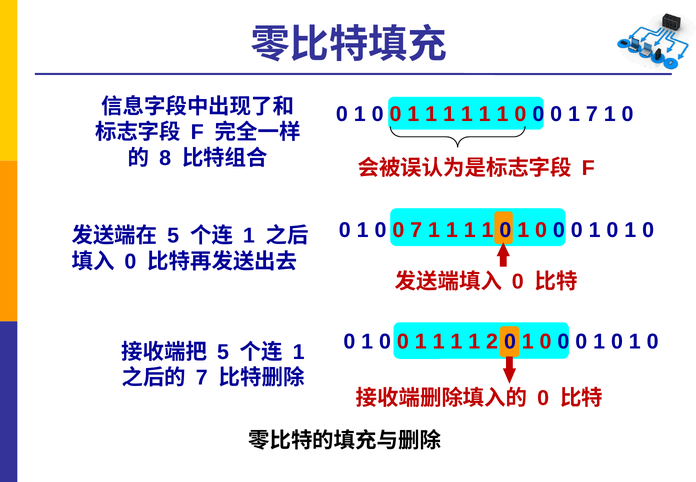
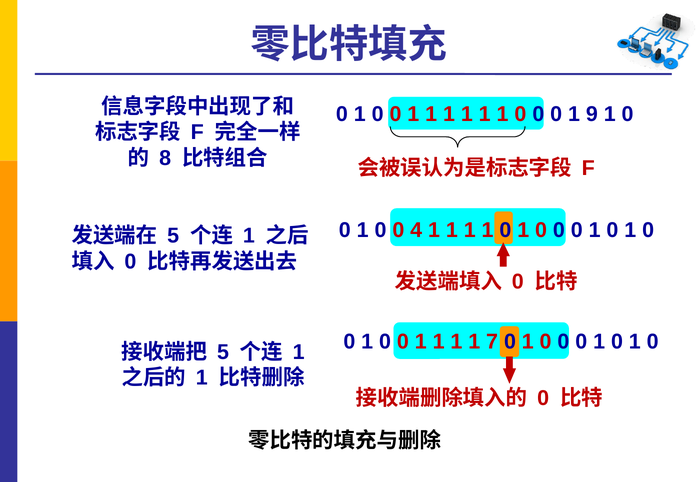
1 7: 7 -> 9 (592, 114)
0 7: 7 -> 4 (416, 230)
2: 2 -> 7 (492, 342)
7: 7 -> 1 (202, 378)
